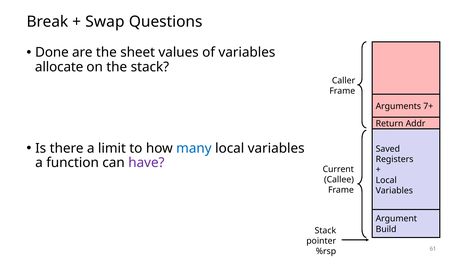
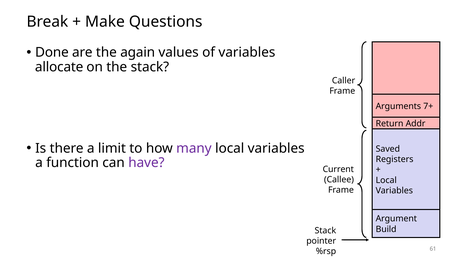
Swap: Swap -> Make (105, 22)
sheet: sheet -> again (138, 52)
many colour: blue -> purple (194, 148)
